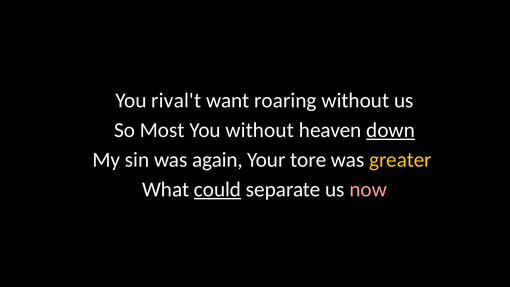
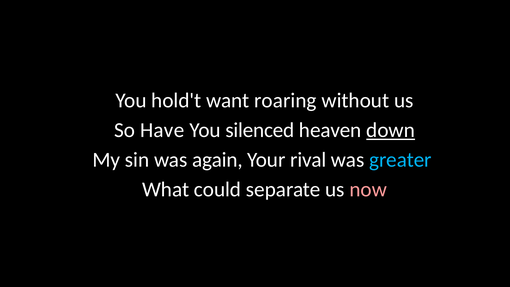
rival't: rival't -> hold't (176, 100)
Most: Most -> Have (162, 130)
You without: without -> silenced (260, 130)
tore: tore -> rival (308, 160)
greater colour: yellow -> light blue (400, 160)
could underline: present -> none (218, 190)
